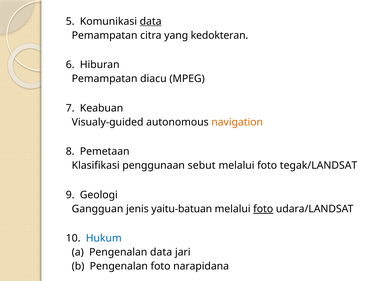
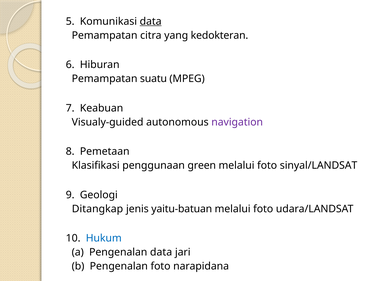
diacu: diacu -> suatu (153, 79)
navigation colour: orange -> purple (237, 122)
sebut: sebut -> green (202, 165)
tegak/LANDSAT: tegak/LANDSAT -> sinyal/LANDSAT (319, 165)
Gangguan: Gangguan -> Ditangkap (97, 209)
foto underline: present -> none (263, 209)
